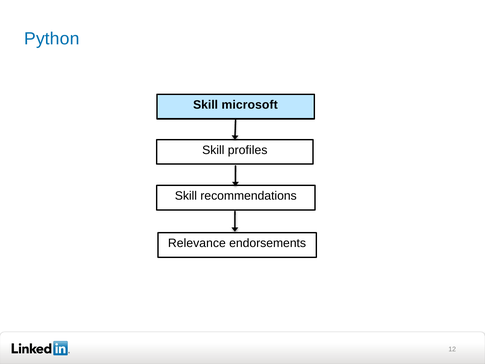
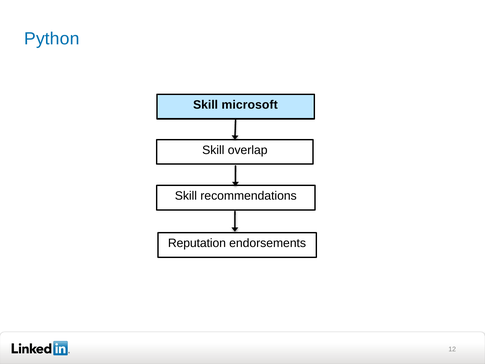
profiles: profiles -> overlap (248, 150)
Relevance: Relevance -> Reputation (197, 243)
